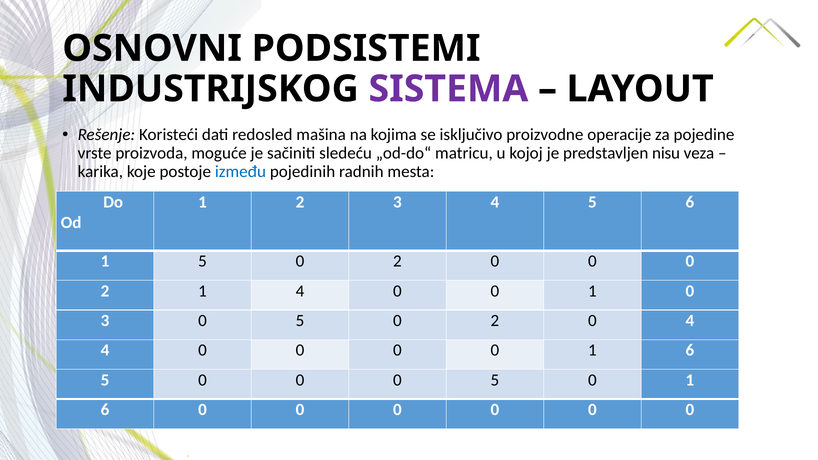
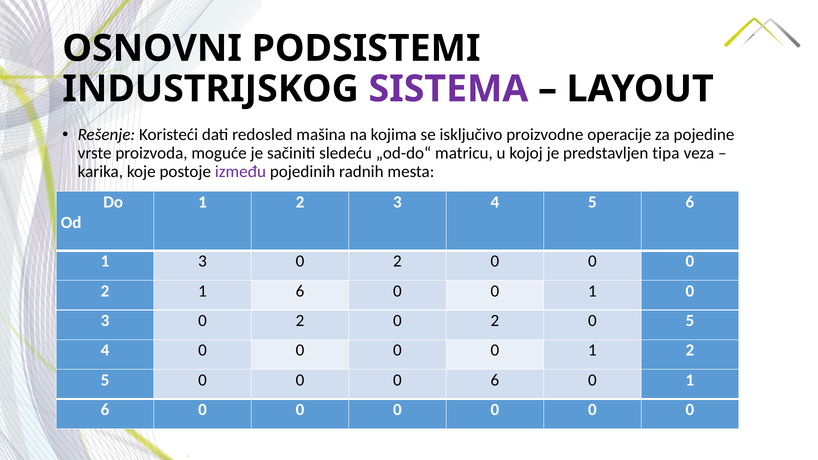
nisu: nisu -> tipa (666, 153)
između colour: blue -> purple (240, 171)
1 5: 5 -> 3 (202, 261)
2 1 4: 4 -> 6 (300, 291)
5: 5 -> 2 (300, 321)
0 4: 4 -> 5 (690, 321)
0 0 1 6: 6 -> 2 (690, 350)
0 0 5: 5 -> 6 (495, 380)
